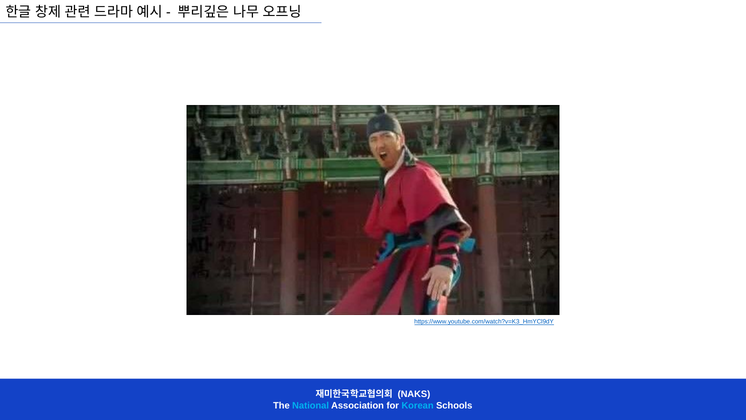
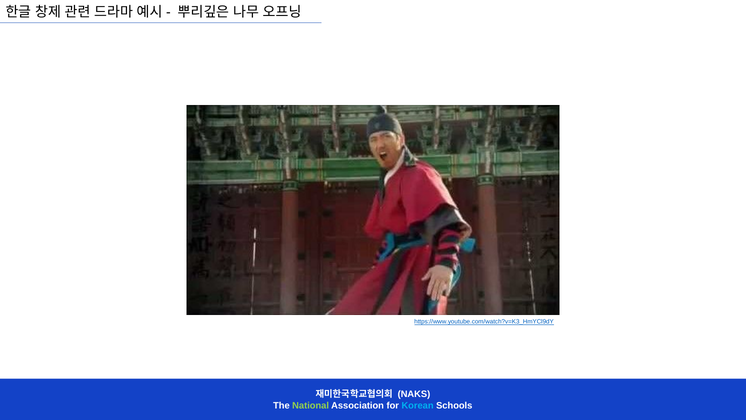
National colour: light blue -> light green (311, 405)
